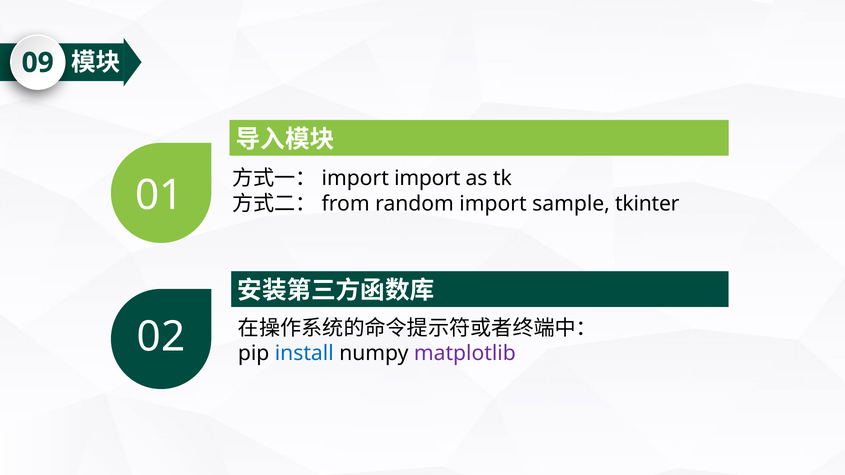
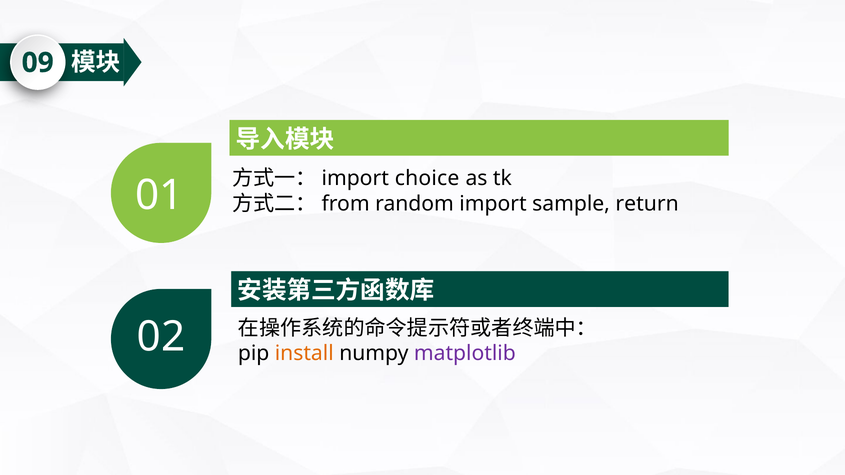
import import: import -> choice (427, 178)
tkinter: tkinter -> return (647, 204)
install colour: blue -> orange (304, 354)
